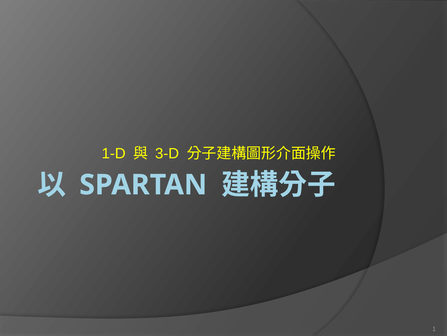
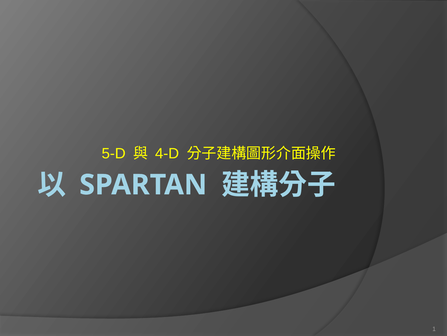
1-D: 1-D -> 5-D (114, 153)
3-D: 3-D -> 4-D (167, 153)
